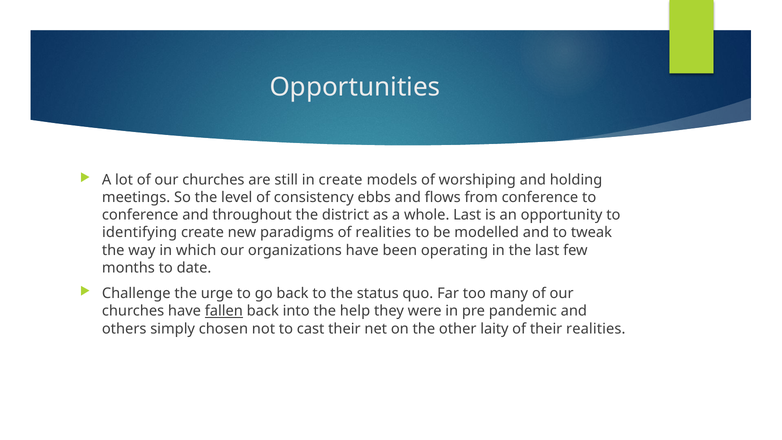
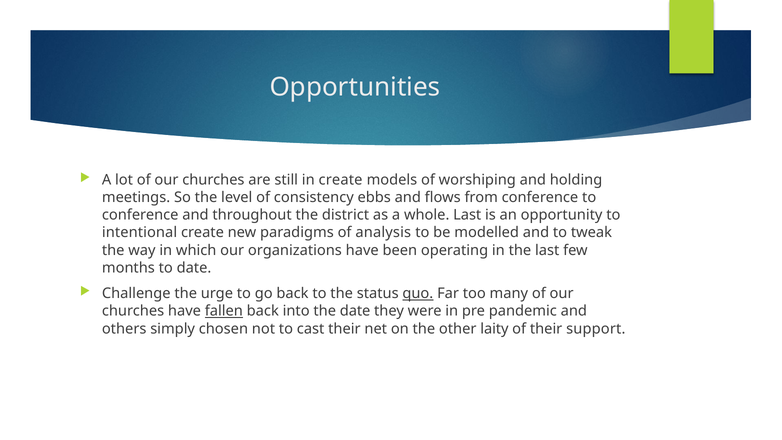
identifying: identifying -> intentional (140, 233)
of realities: realities -> analysis (383, 233)
quo underline: none -> present (418, 293)
the help: help -> date (355, 311)
their realities: realities -> support (596, 329)
